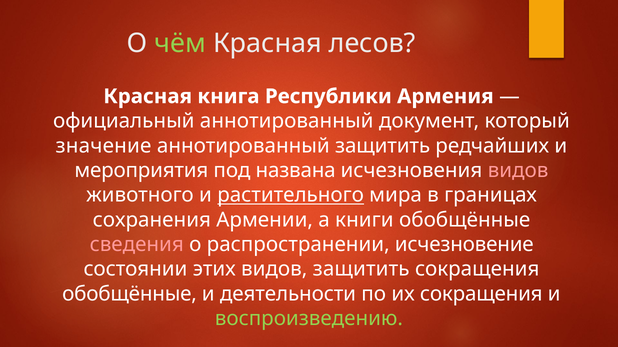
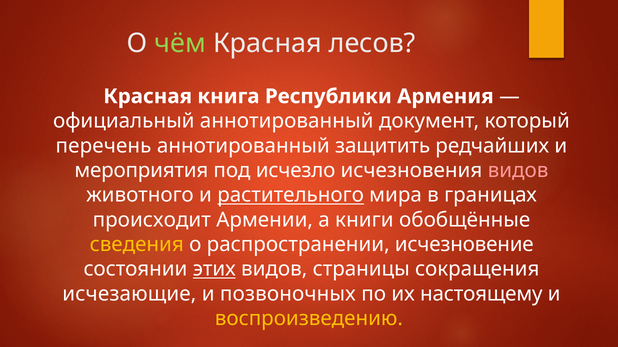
значение: значение -> перечень (104, 146)
названа: названа -> исчезло (296, 171)
сохранения: сохранения -> происходит (152, 220)
сведения colour: pink -> yellow (137, 245)
этих underline: none -> present (214, 270)
видов защитить: защитить -> страницы (361, 270)
обобщённые: обобщённые -> исчезающие (129, 294)
деятельности: деятельности -> позвоночных (288, 294)
их сокращения: сокращения -> настоящему (481, 294)
воспроизведению colour: light green -> yellow (309, 319)
